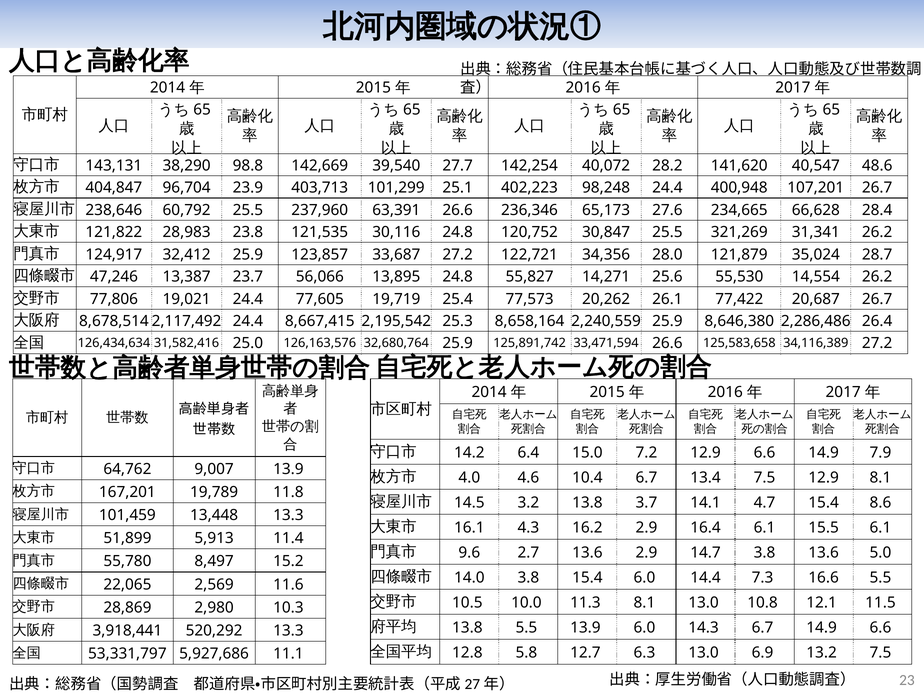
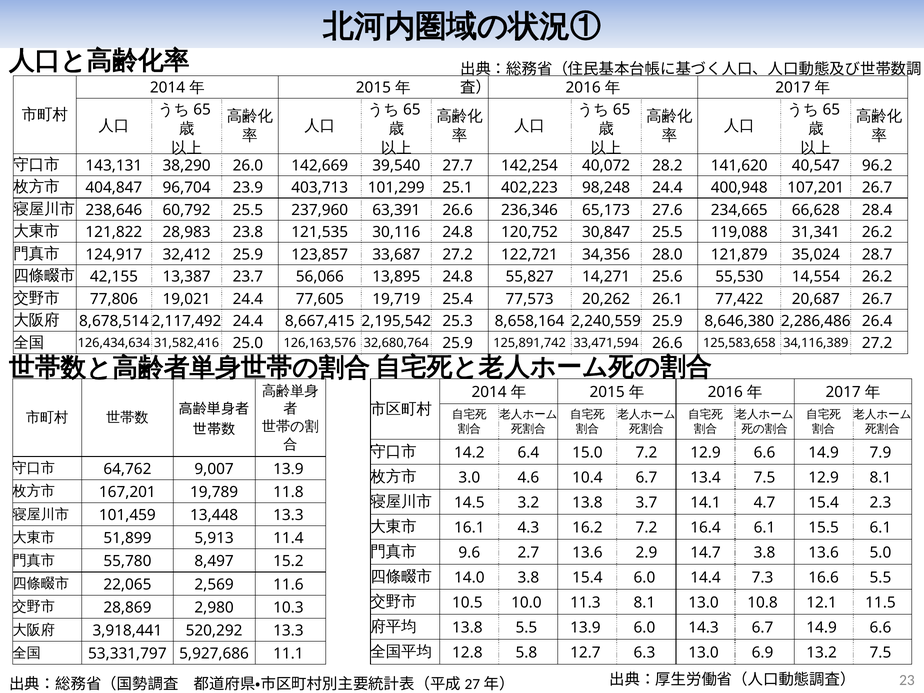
98.8: 98.8 -> 26.0 (248, 166)
48.6: 48.6 -> 96.2 (877, 166)
321,269: 321,269 -> 119,088 (739, 232)
47,246: 47,246 -> 42,155 (114, 277)
4.0: 4.0 -> 3.0 (469, 478)
8.6: 8.6 -> 2.3 (880, 503)
16.2 2.9: 2.9 -> 7.2 (646, 528)
